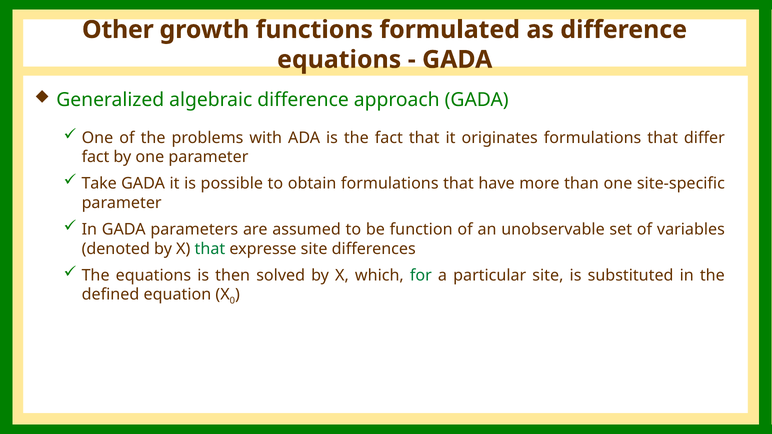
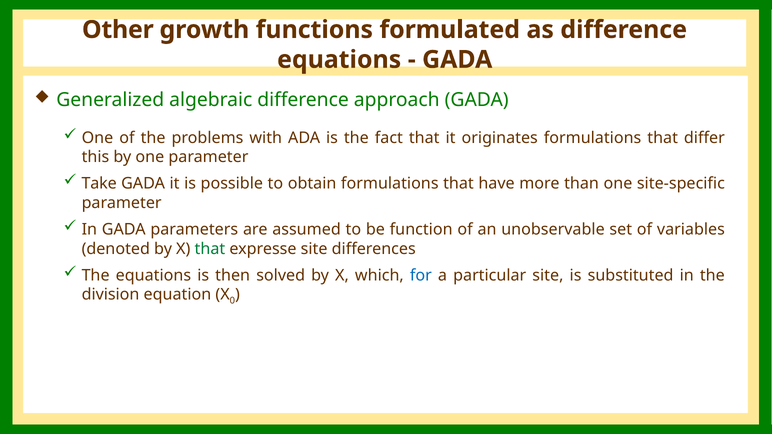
fact: fact -> this (95, 157)
for colour: green -> blue (421, 276)
defined: defined -> division (110, 295)
